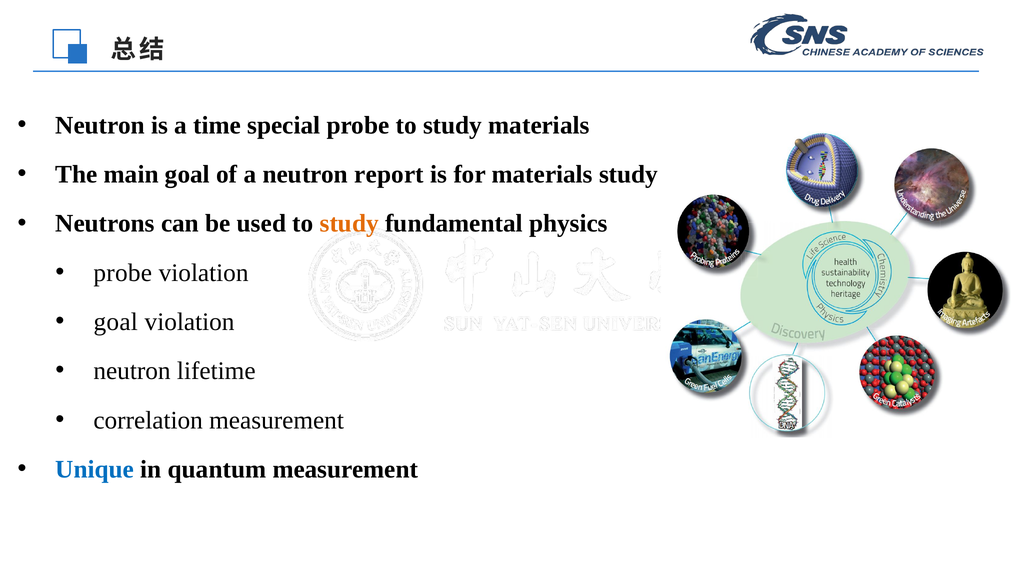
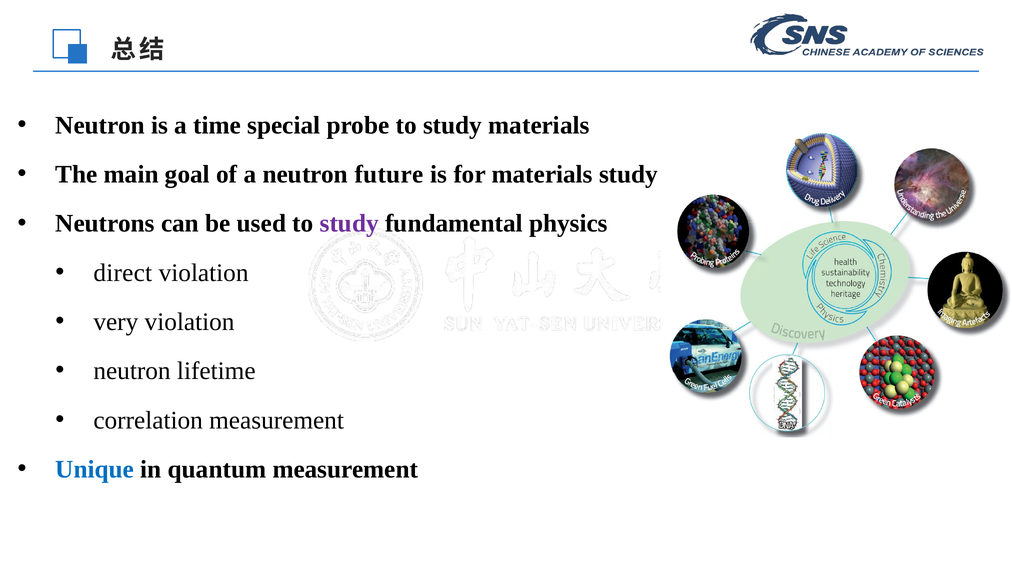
report: report -> future (389, 175)
study colour: orange -> purple (349, 224)
probe: probe -> direct (123, 273)
goal: goal -> very (116, 322)
